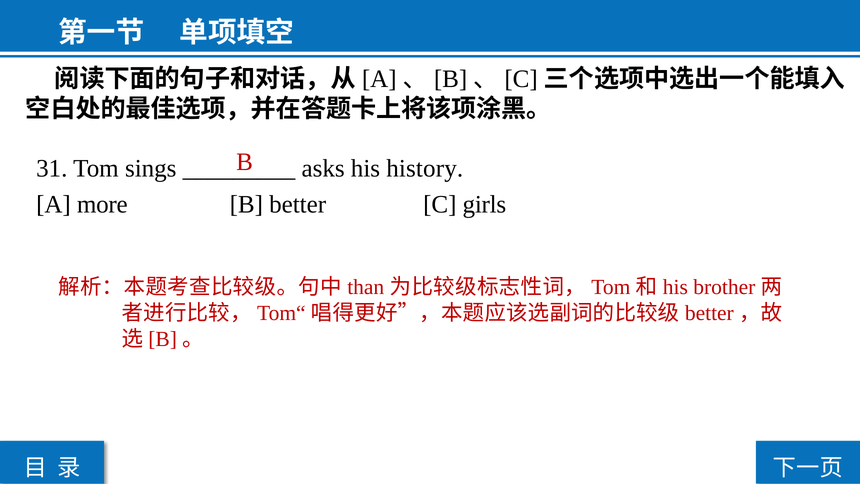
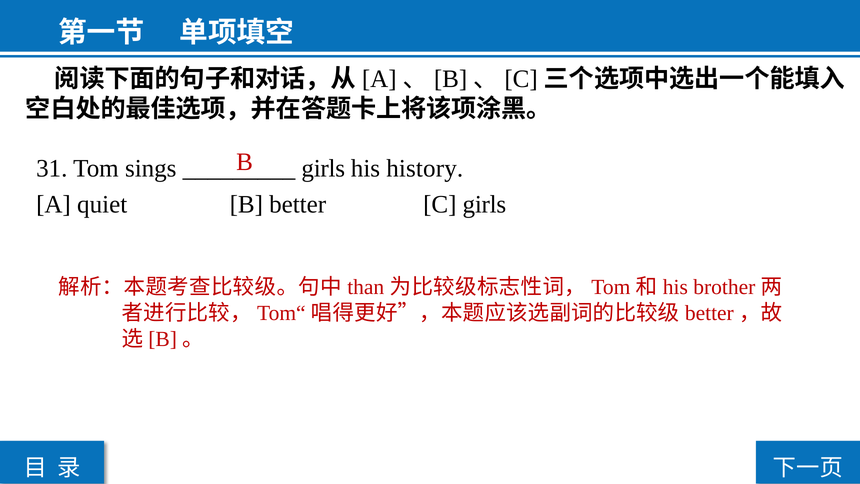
asks: asks -> girls (323, 168)
more: more -> quiet (102, 204)
